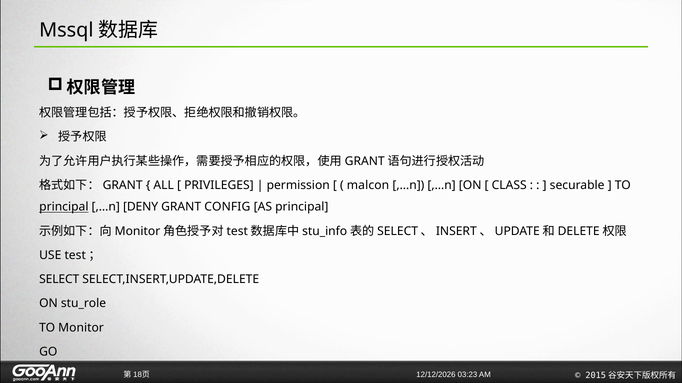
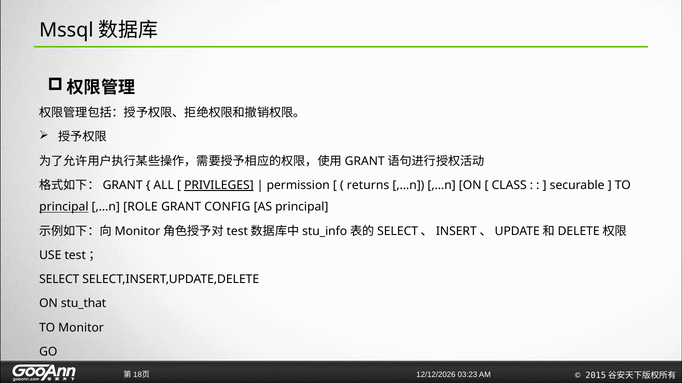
PRIVILEGES underline: none -> present (219, 186)
malcon: malcon -> returns (368, 186)
DENY: DENY -> ROLE (140, 207)
stu_role: stu_role -> stu_that (84, 304)
